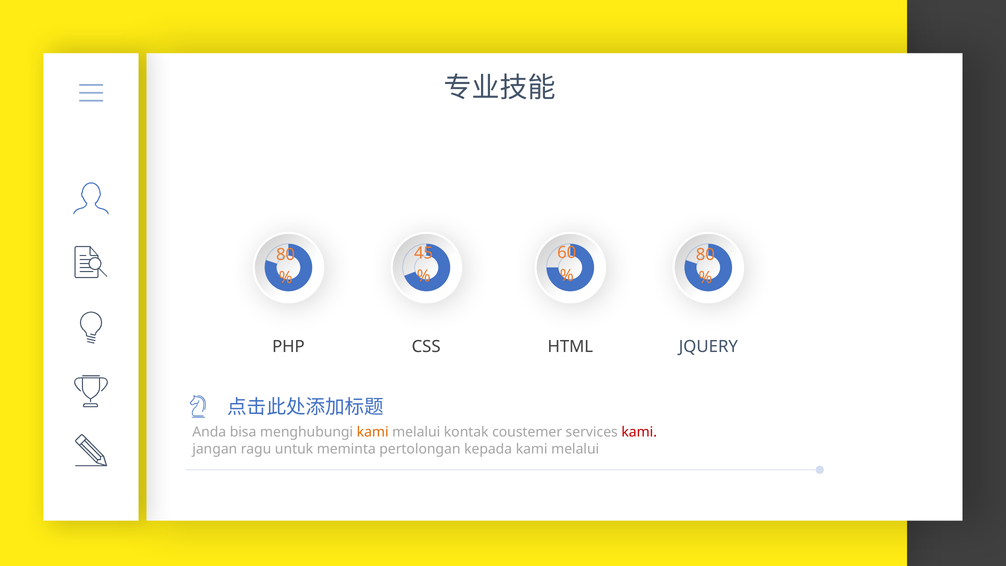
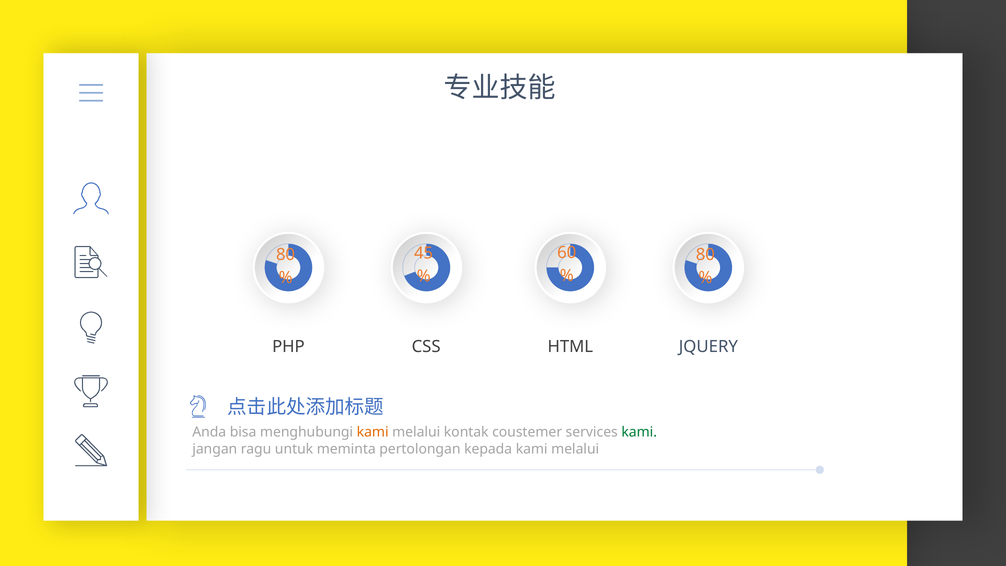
kami colour: red -> green (639, 432)
